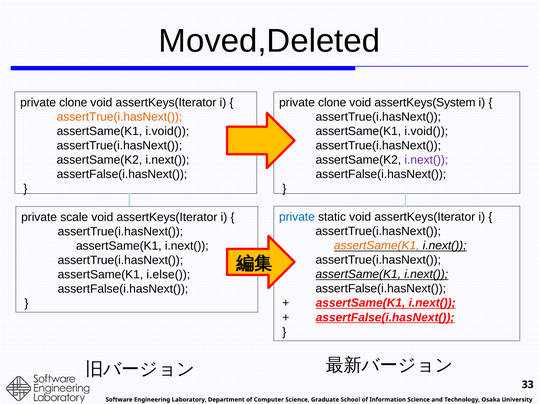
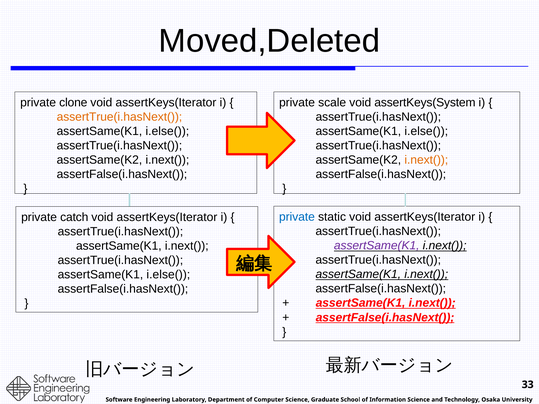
clone: clone -> scale (332, 102)
i.void(: i.void( -> i.else( (167, 131)
i.void(: i.void( -> i.else( (426, 131)
i.next( colour: purple -> orange (426, 160)
scale: scale -> catch (74, 217)
assertSame(K1 colour: orange -> purple (377, 246)
